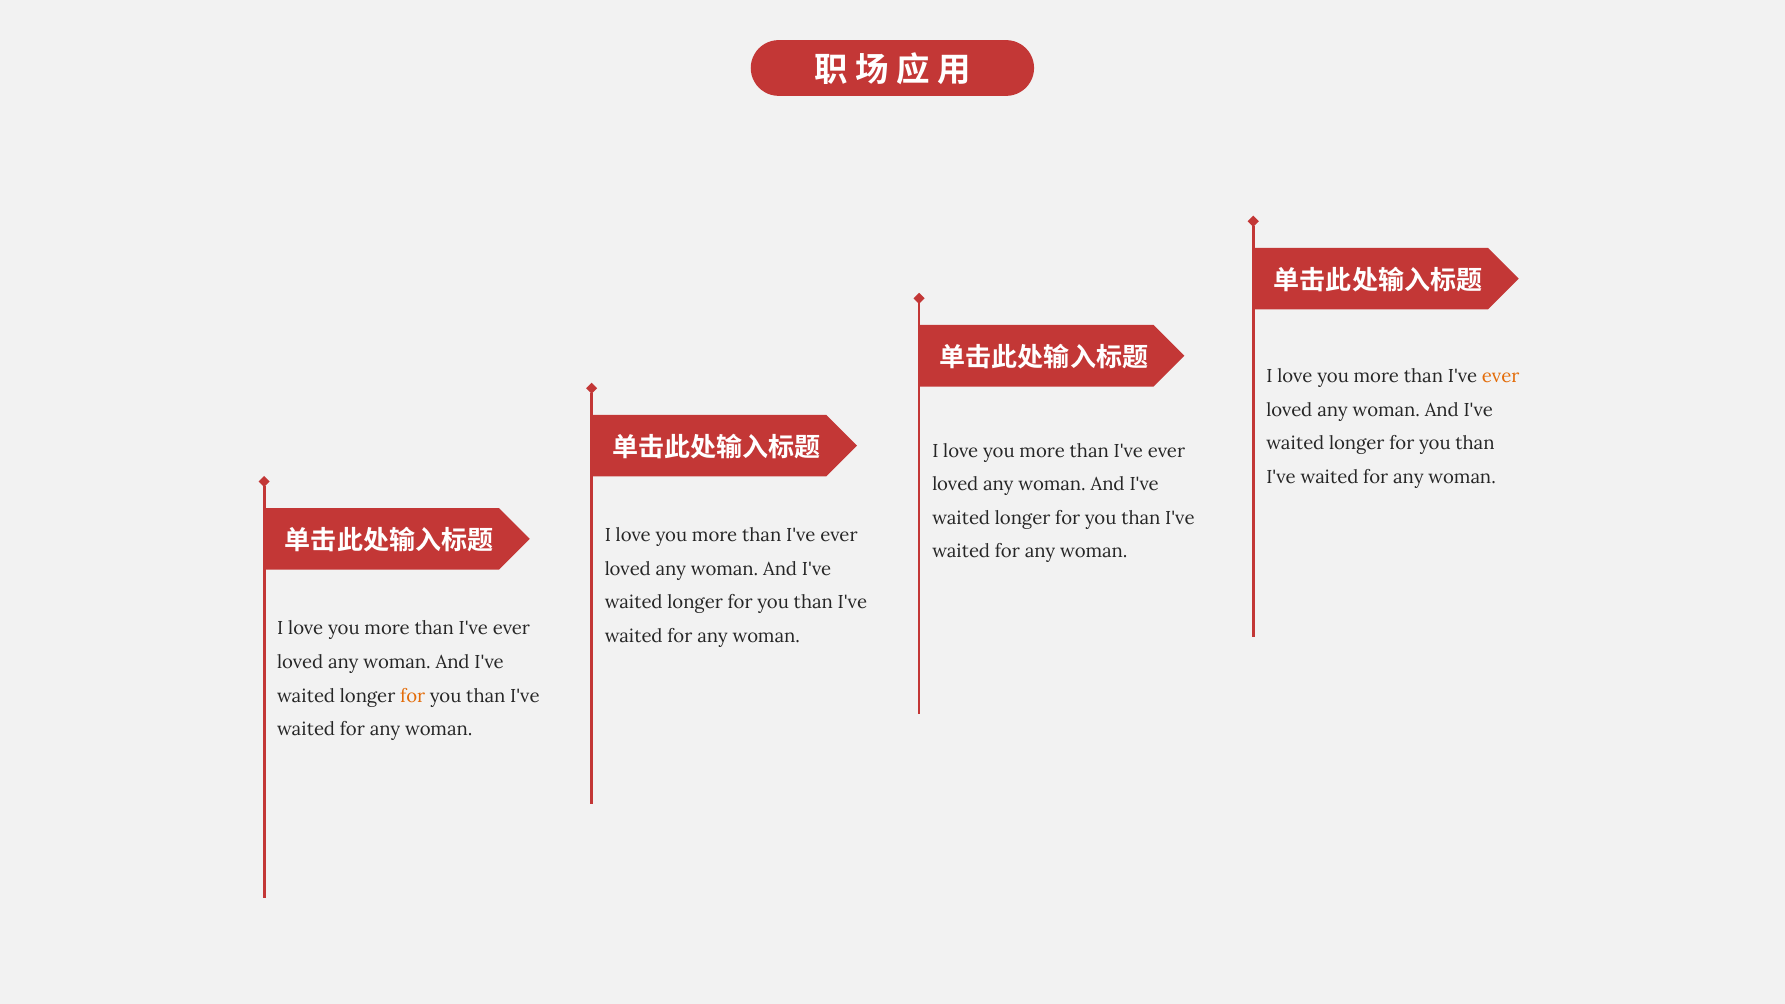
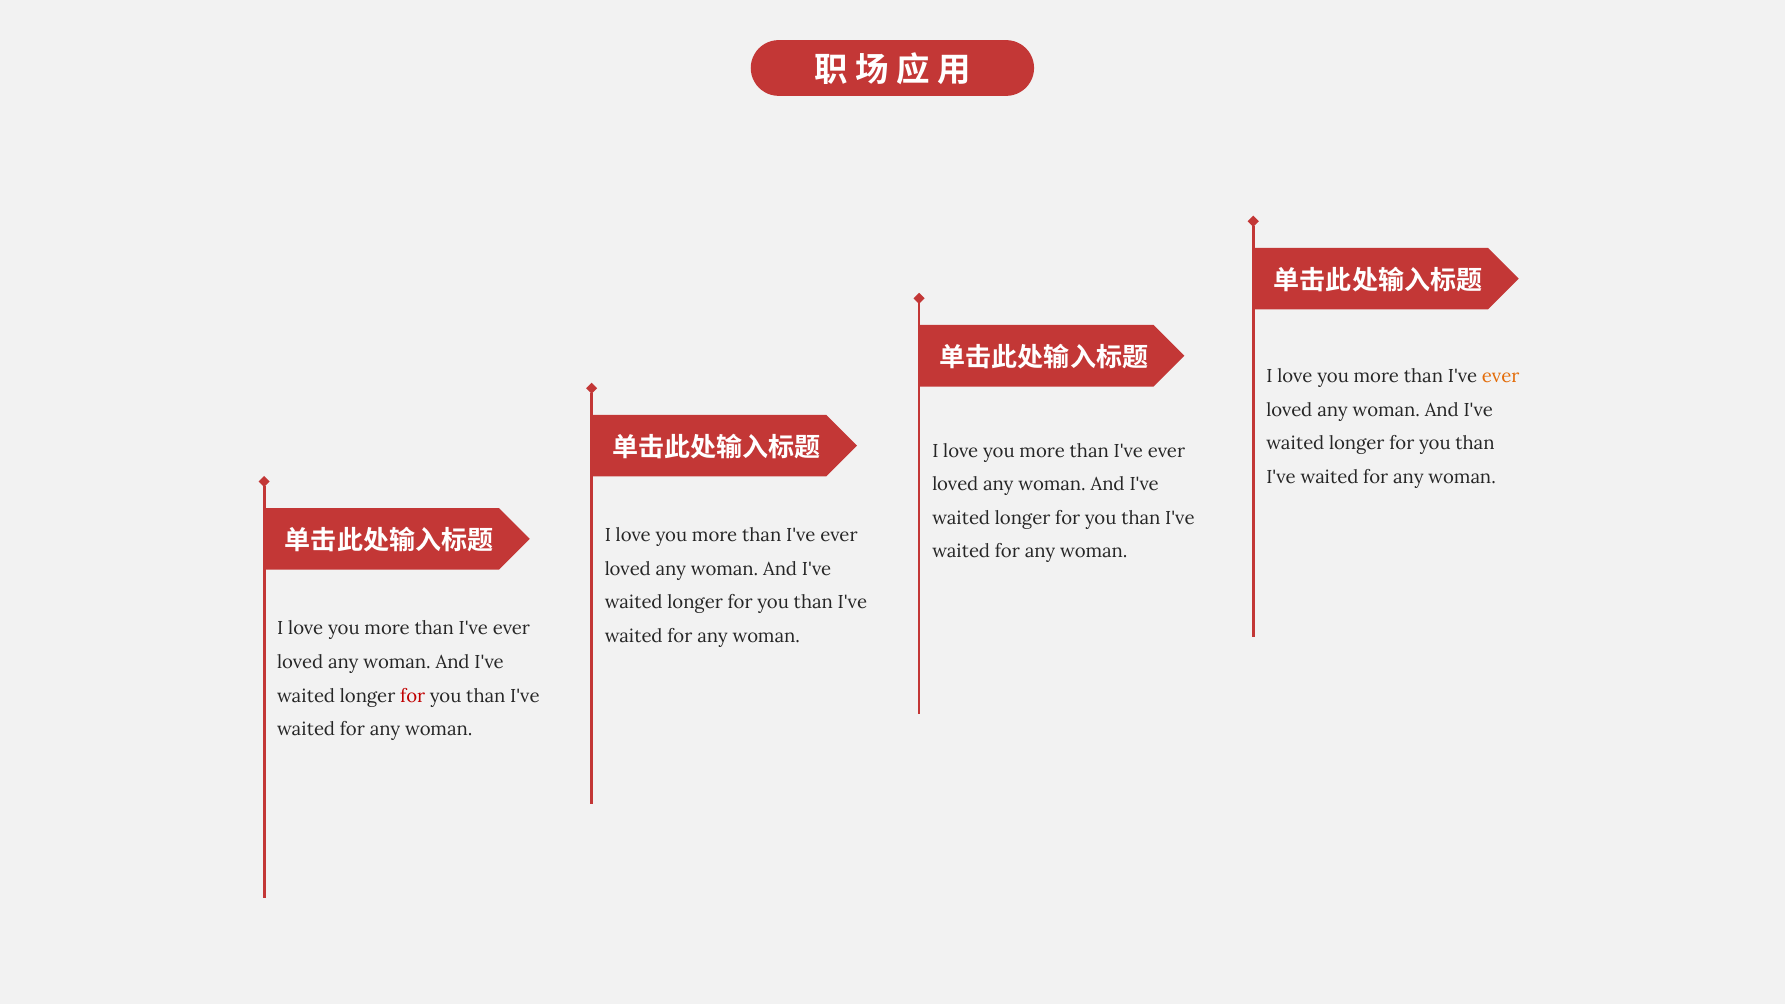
for colour: orange -> red (413, 696)
